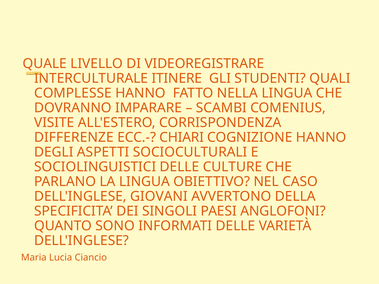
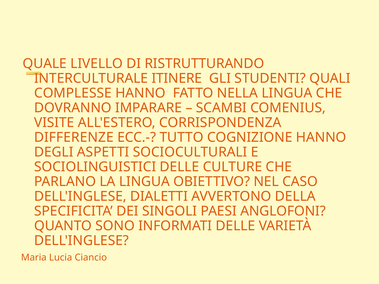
VIDEOREGISTRARE: VIDEOREGISTRARE -> RISTRUTTURANDO (204, 64)
CHIARI: CHIARI -> TUTTO (182, 137)
GIOVANI: GIOVANI -> DIALETTI (159, 197)
